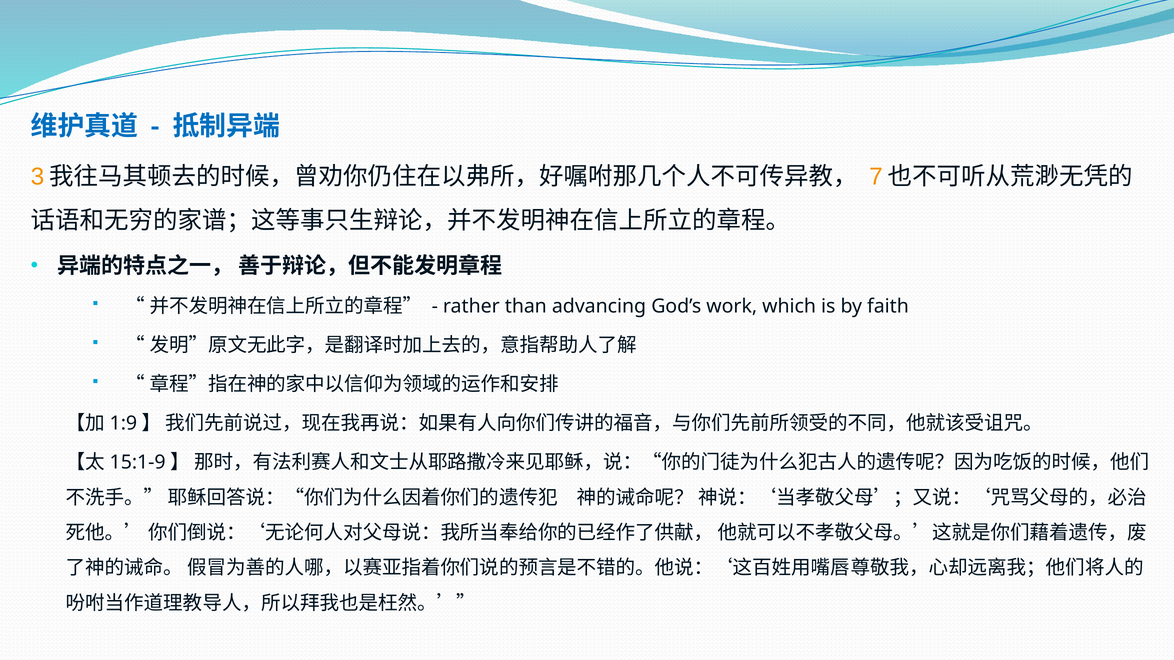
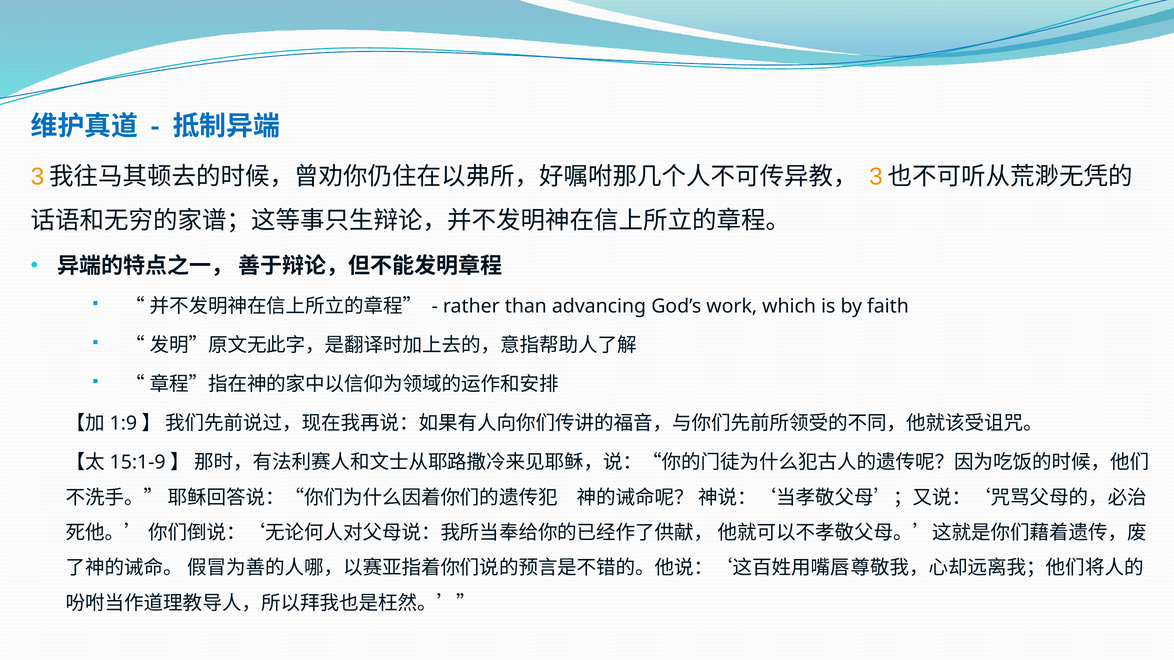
7: 7 -> 3 (876, 177)
